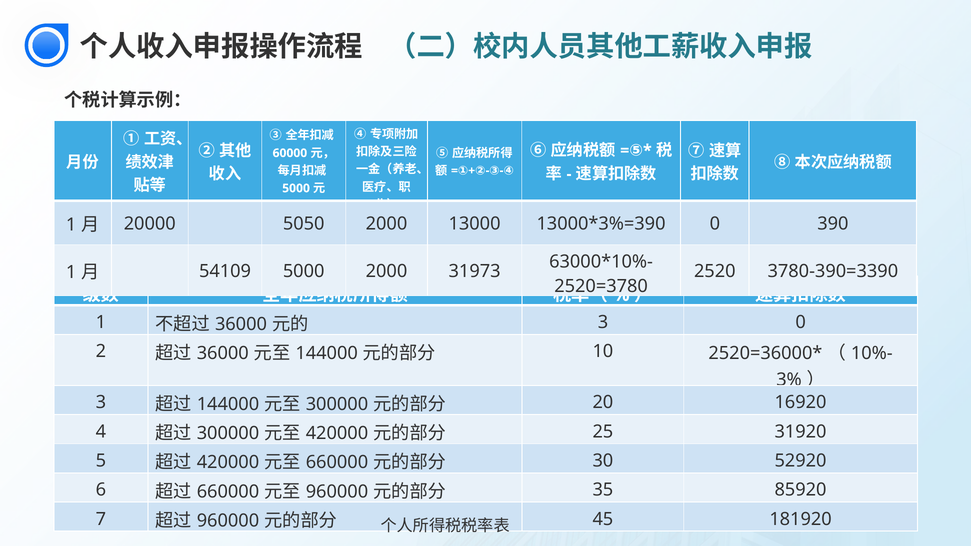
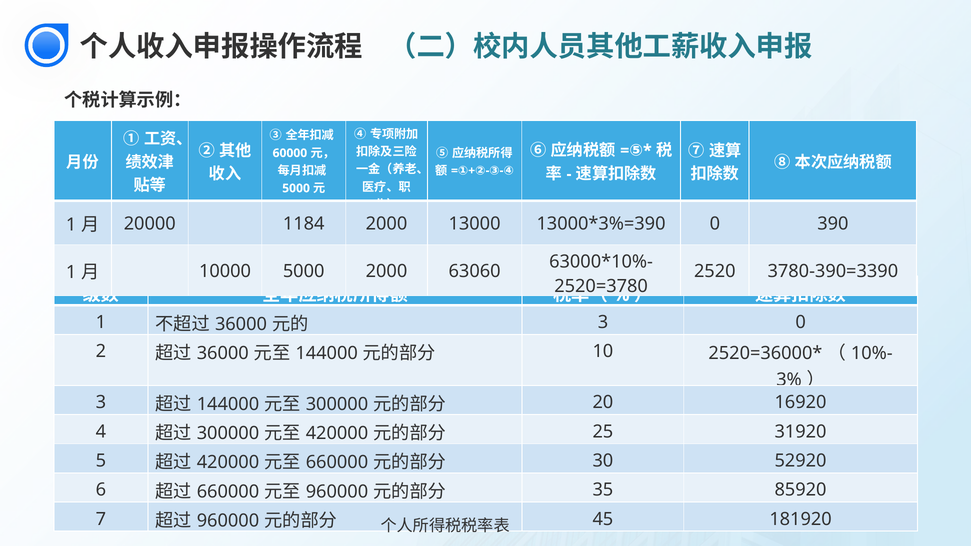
5050: 5050 -> 1184 (304, 224)
54109: 54109 -> 10000 (225, 271)
31973: 31973 -> 63060 (475, 271)
